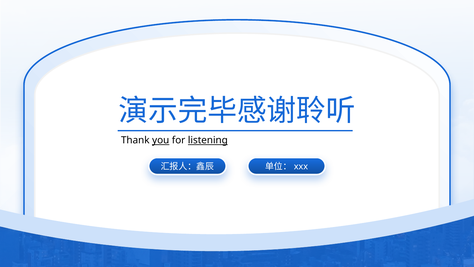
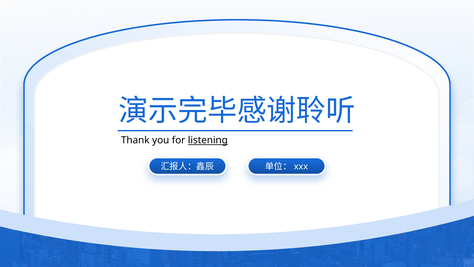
you underline: present -> none (161, 140)
